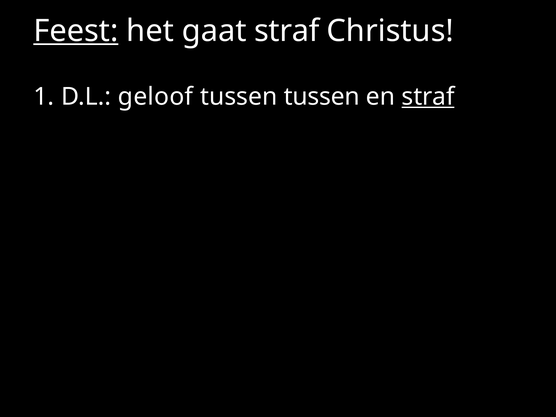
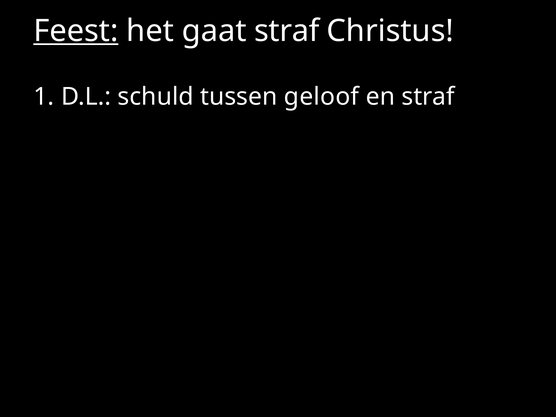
geloof: geloof -> schuld (156, 97)
tussen tussen: tussen -> geloof (322, 97)
straf underline: present -> none (428, 97)
